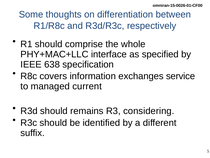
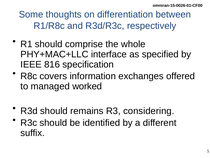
638: 638 -> 816 (52, 64)
service: service -> offered (181, 76)
current: current -> worked (87, 86)
